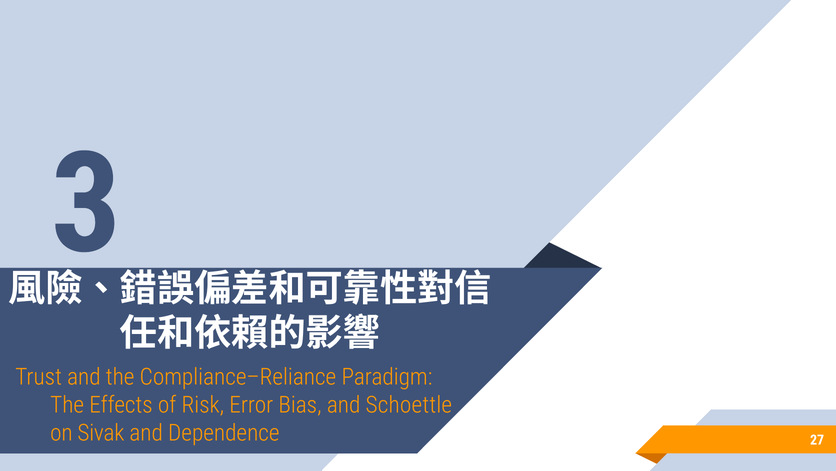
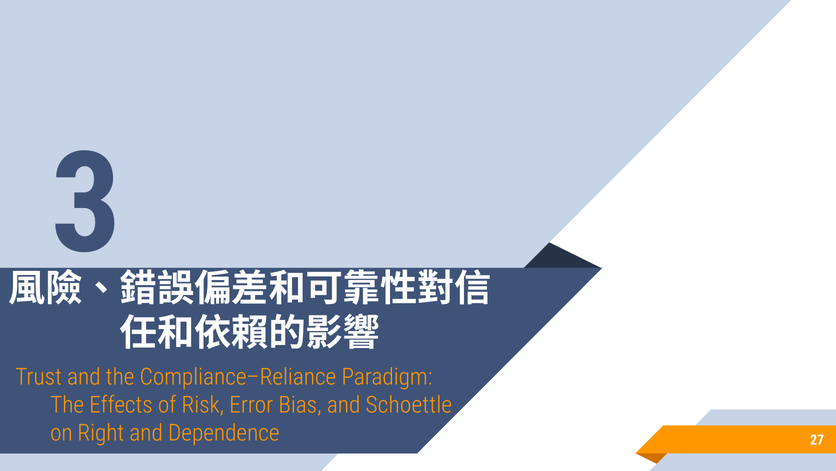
Sivak: Sivak -> Right (101, 432)
